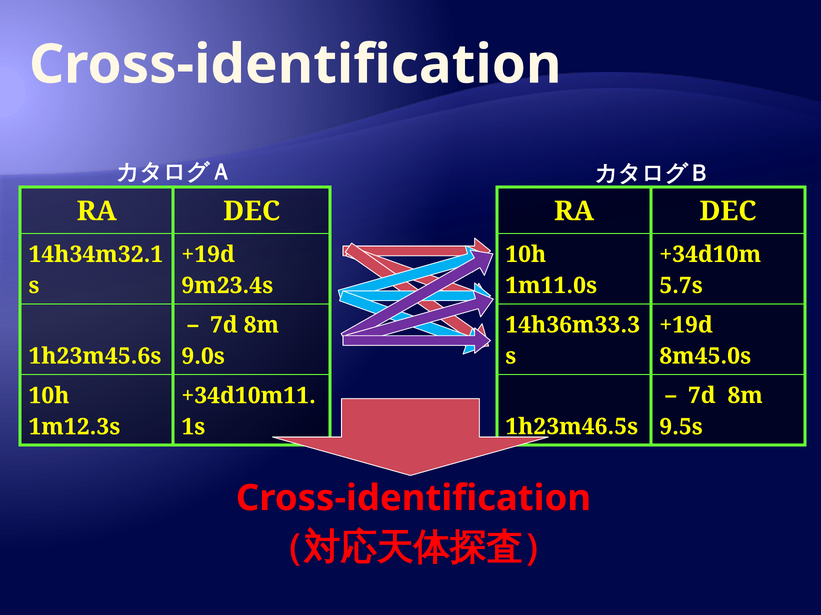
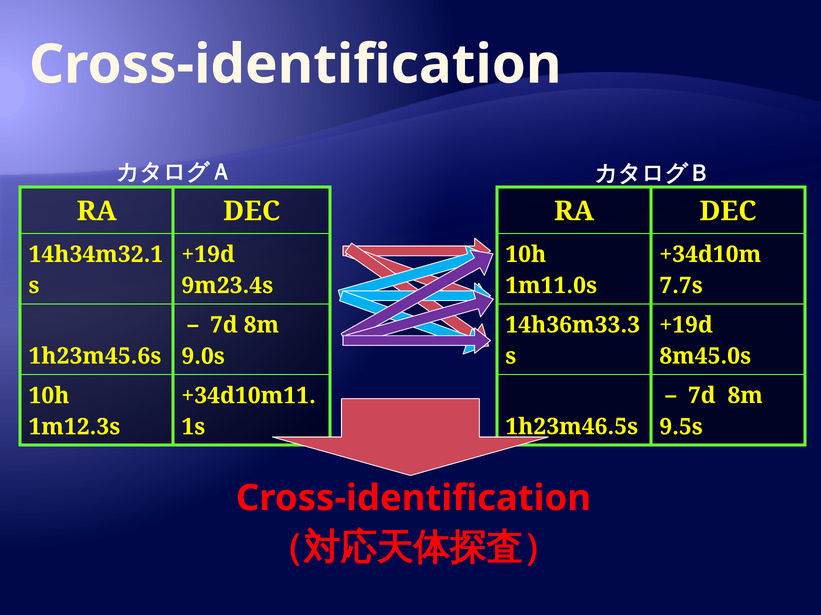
5.7s: 5.7s -> 7.7s (681, 286)
